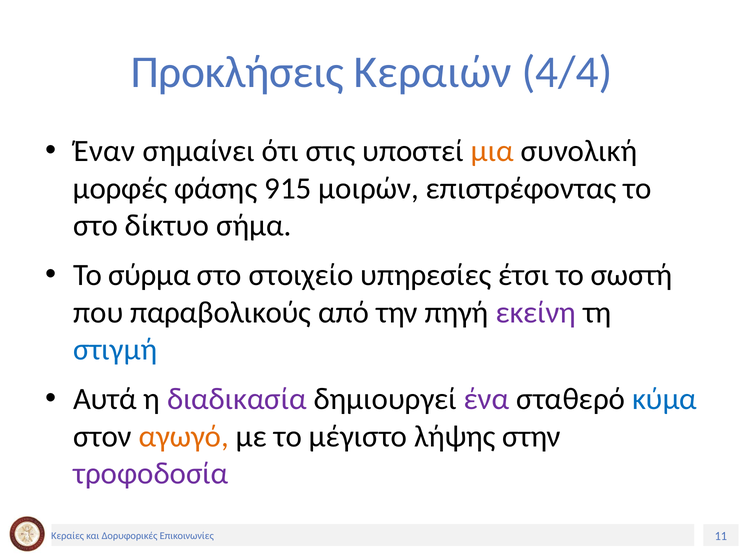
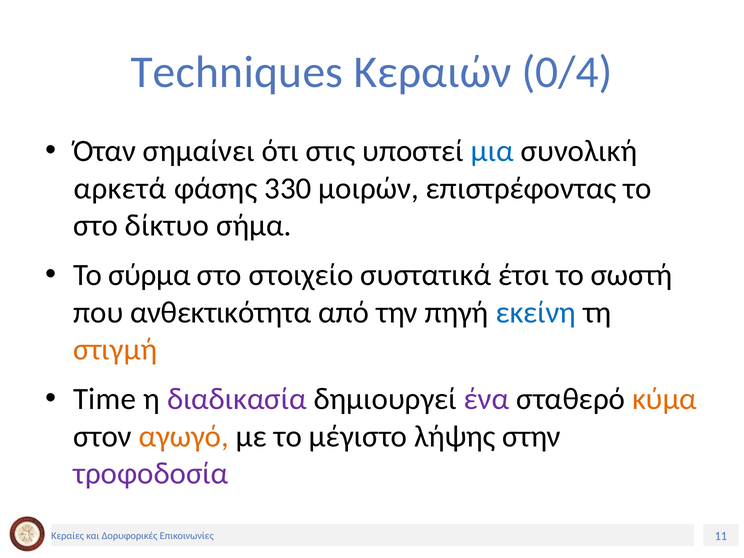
Προκλήσεις: Προκλήσεις -> Techniques (237, 72)
4/4: 4/4 -> 0/4 (567, 72)
Έναν: Έναν -> Όταν (105, 151)
μια colour: orange -> blue (492, 151)
μορφές: μορφές -> αρκετά (120, 188)
915: 915 -> 330 (288, 188)
υπηρεσίες: υπηρεσίες -> συστατικά (426, 275)
παραβολικούς: παραβολικούς -> ανθεκτικότητα (221, 312)
εκείνη colour: purple -> blue (536, 312)
στιγμή colour: blue -> orange (115, 350)
Αυτά: Αυτά -> Time (105, 399)
κύμα colour: blue -> orange (665, 399)
